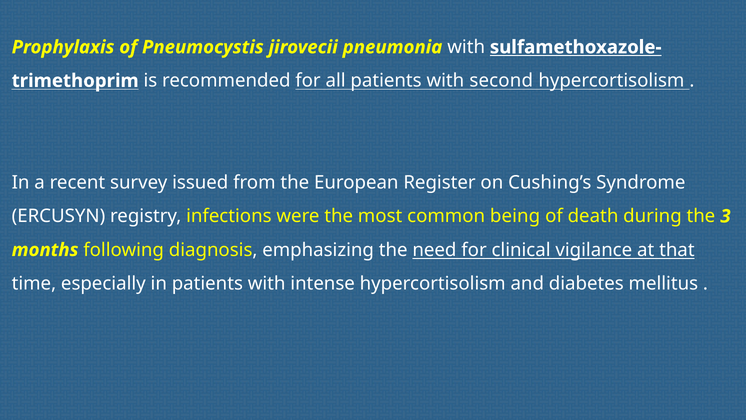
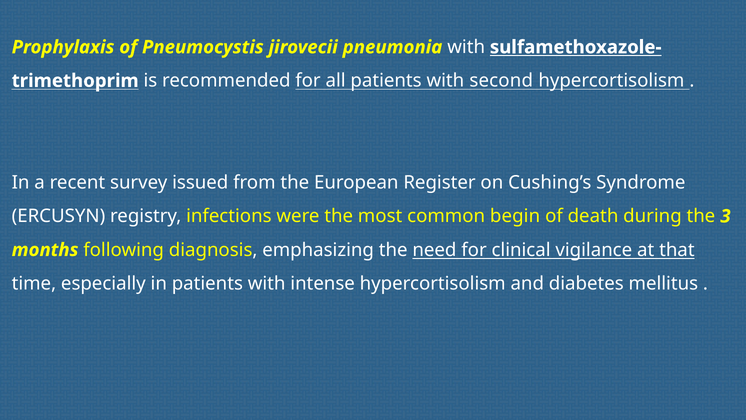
being: being -> begin (515, 216)
